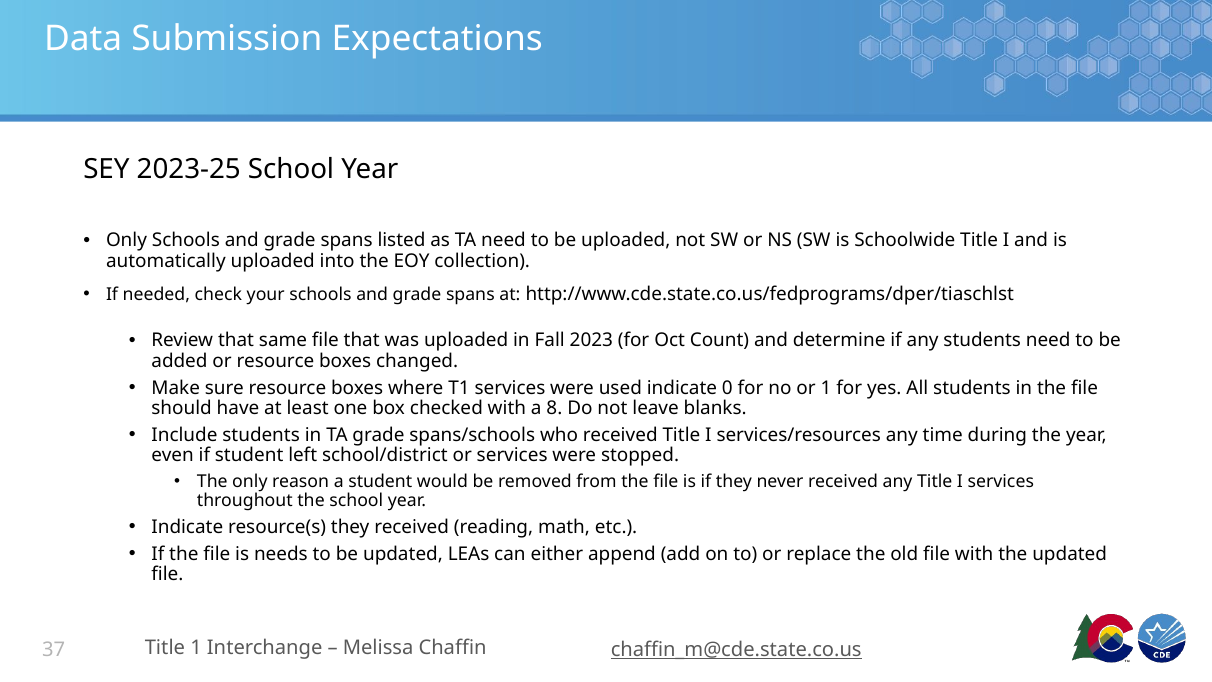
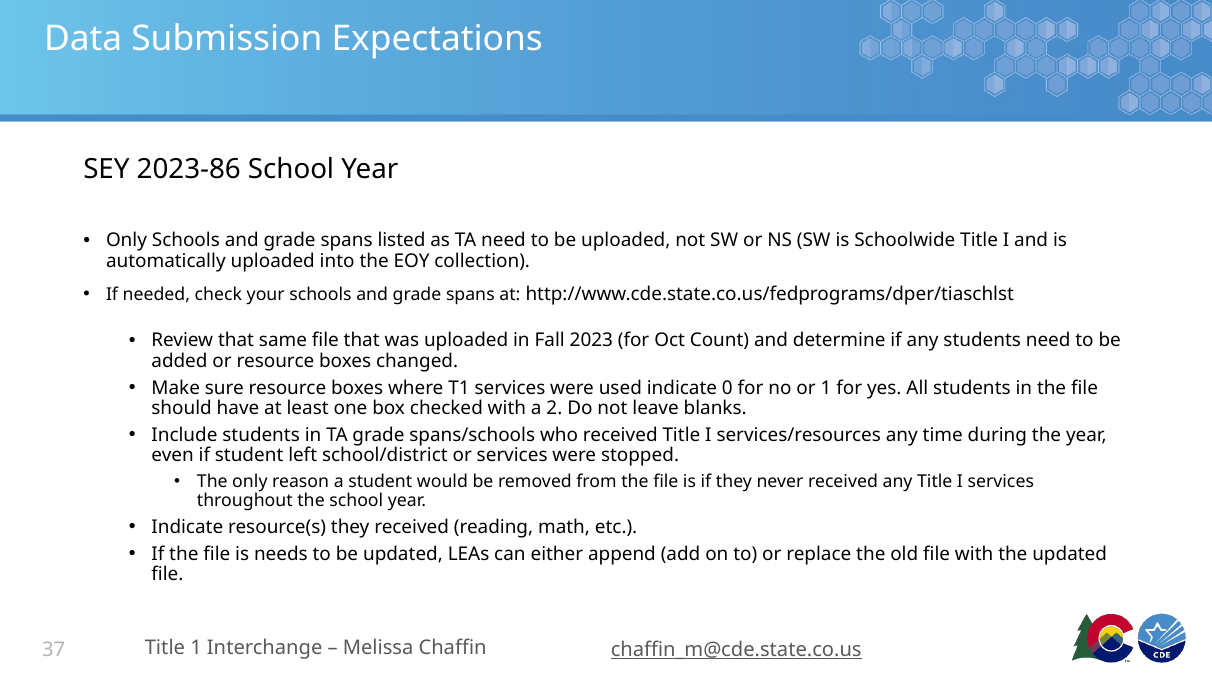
2023-25: 2023-25 -> 2023-86 (189, 169)
8: 8 -> 2 (554, 408)
